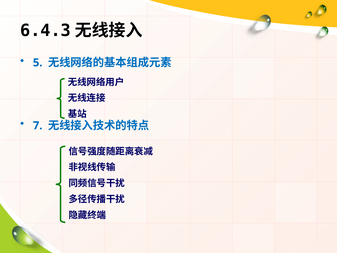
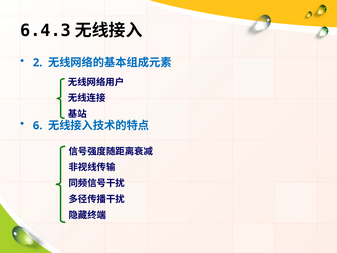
5: 5 -> 2 (38, 63)
7: 7 -> 6 (38, 125)
